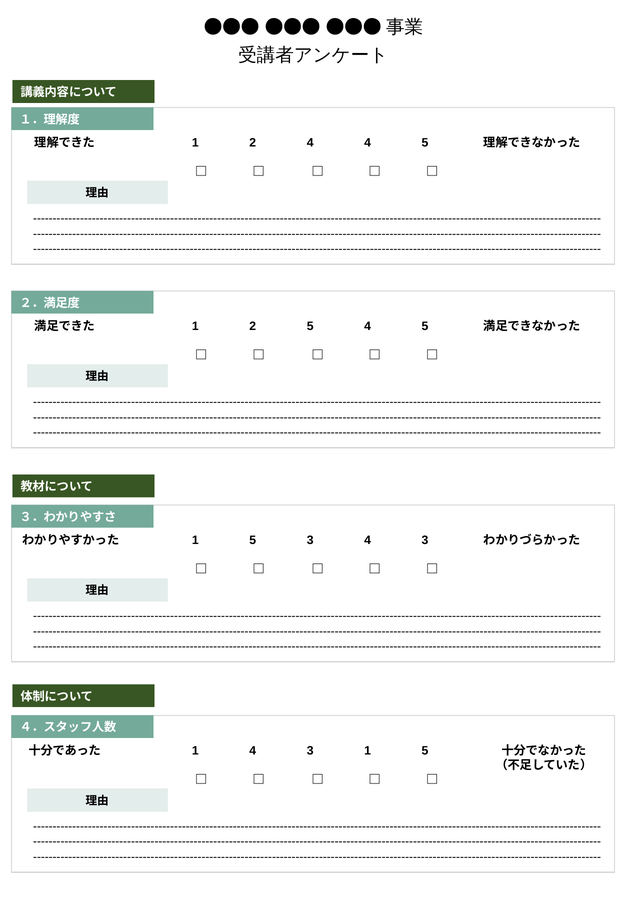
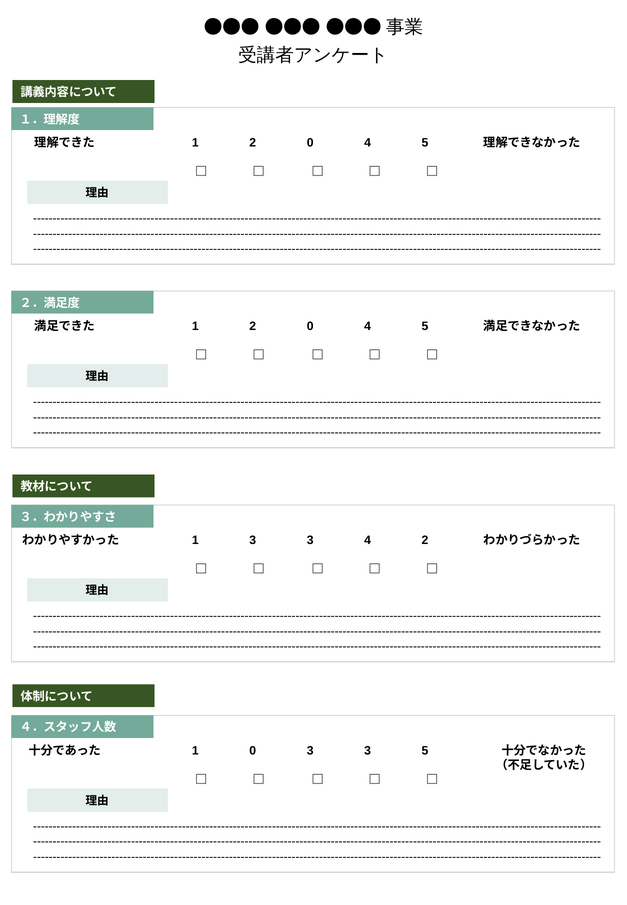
4: 4 -> 0 (310, 143)
5: 5 -> 0 (310, 326)
5: 5 -> 3 (253, 541)
3 4 3: 3 -> 2 (425, 541)
1 4: 4 -> 0 (253, 751)
1: 1 -> 3 (368, 751)
